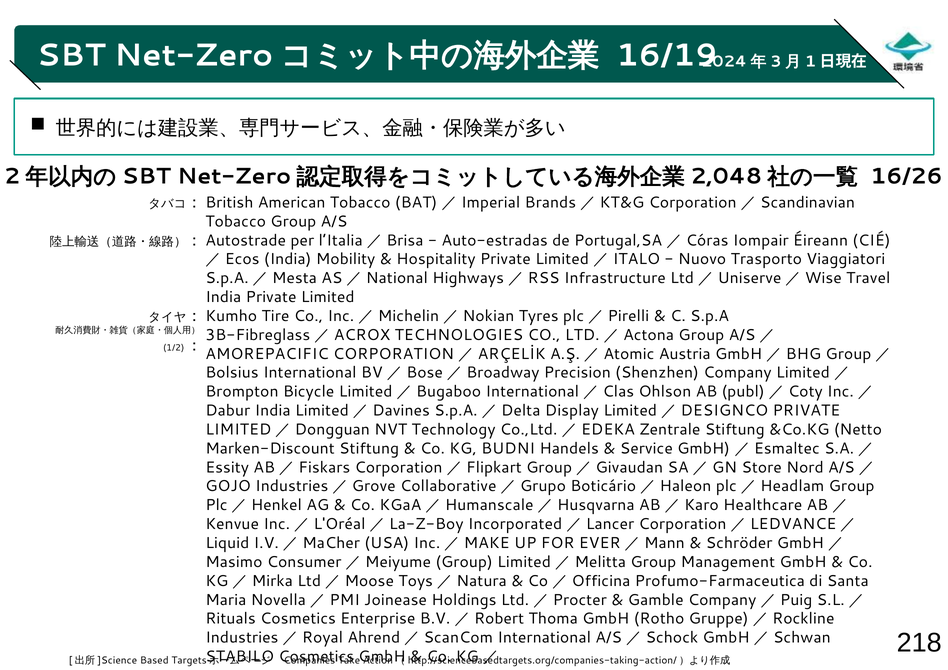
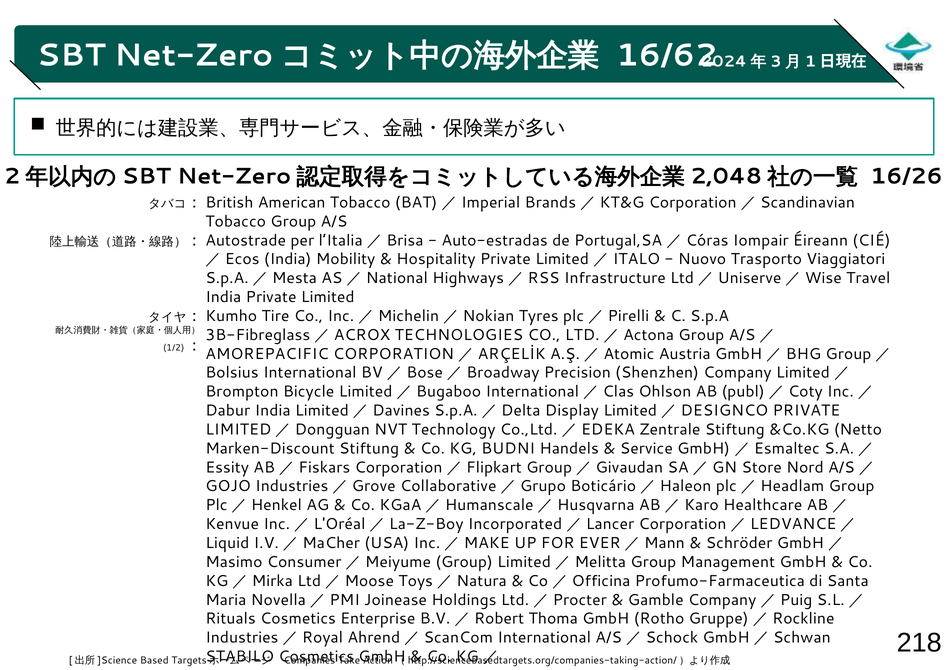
16/19: 16/19 -> 16/62 (667, 55)
